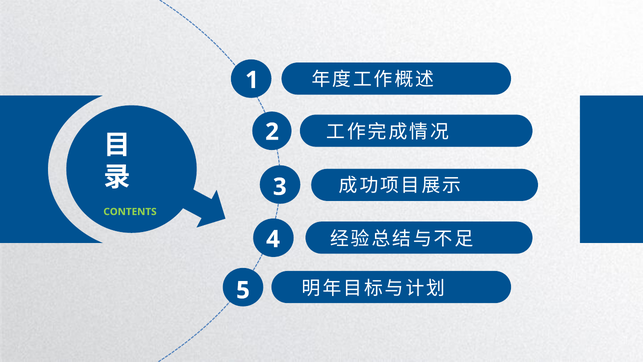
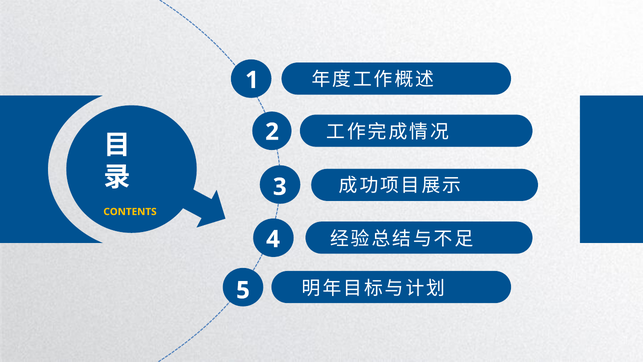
CONTENTS colour: light green -> yellow (130, 212)
